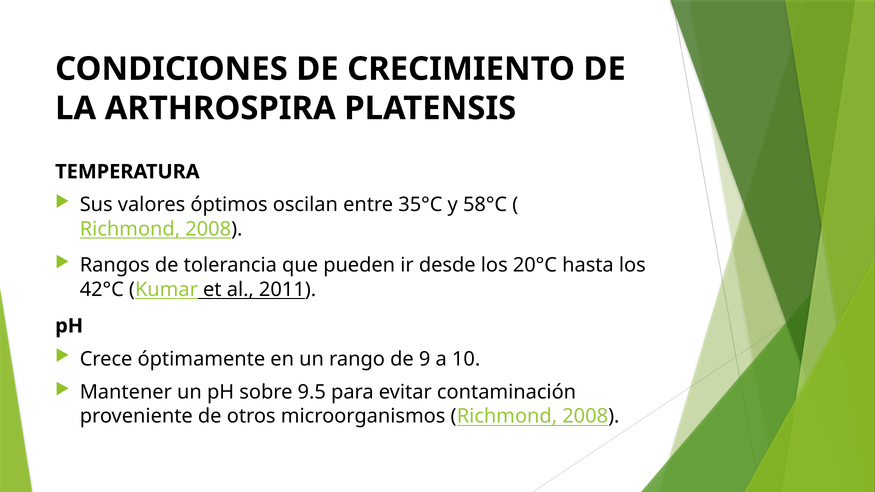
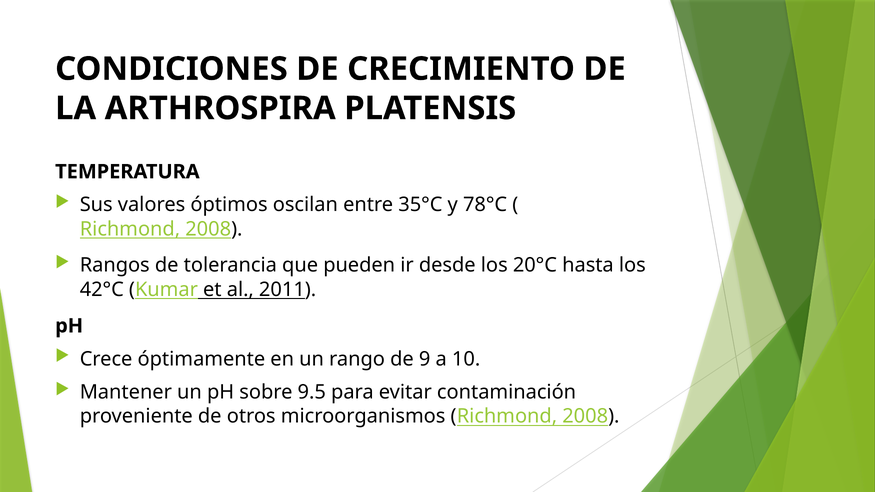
58°C: 58°C -> 78°C (485, 205)
